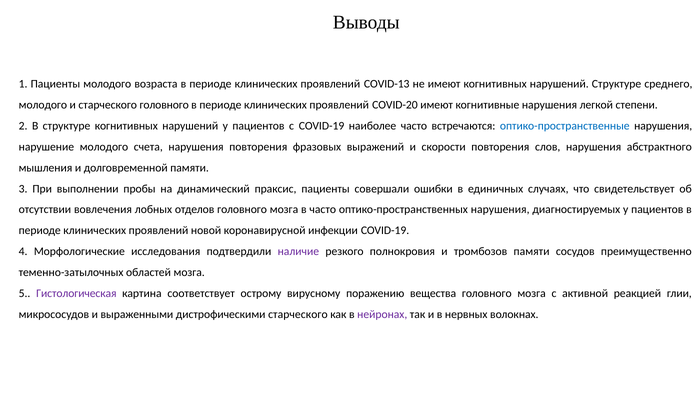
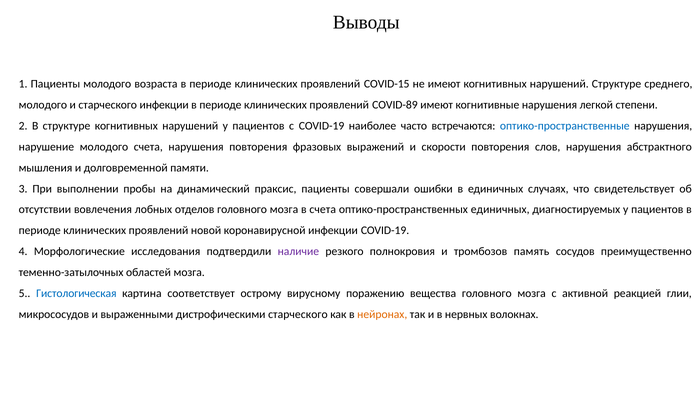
COVID-13: COVID-13 -> COVID-15 (387, 84)
старческого головного: головного -> инфекции (164, 105)
COVID-20: COVID-20 -> COVID-89 (395, 105)
в часто: часто -> счета (323, 209)
оптико-пространственных нарушения: нарушения -> единичных (500, 209)
тромбозов памяти: памяти -> память (532, 251)
Гистологическая colour: purple -> blue (76, 293)
нейронах colour: purple -> orange (382, 314)
